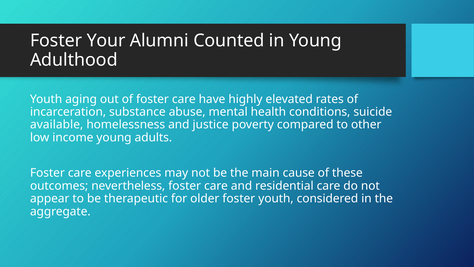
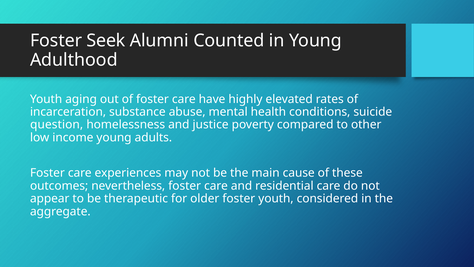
Your: Your -> Seek (106, 41)
available: available -> question (57, 125)
